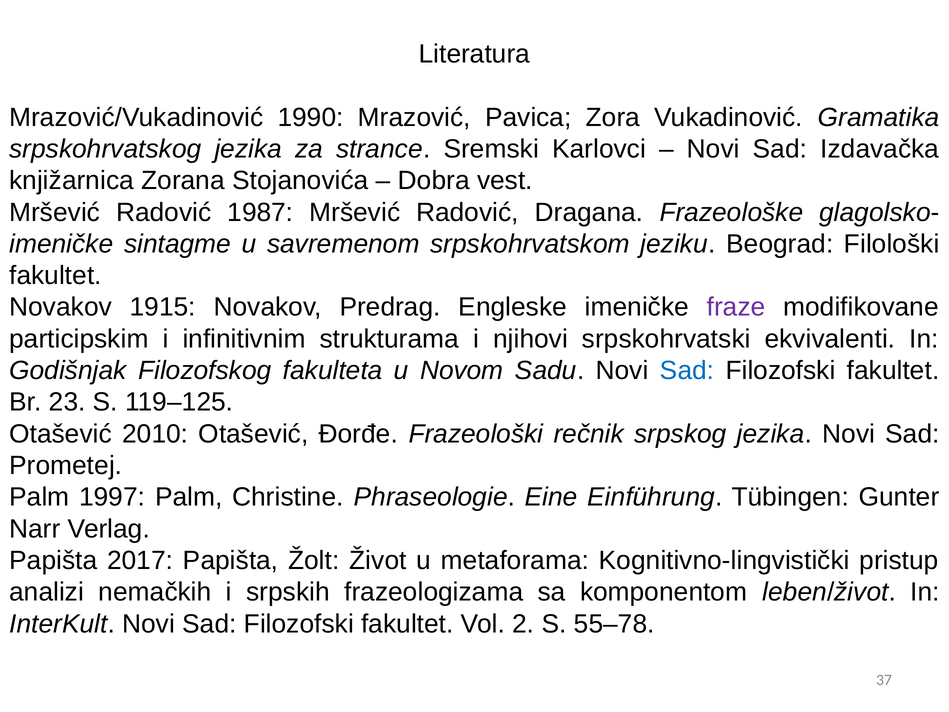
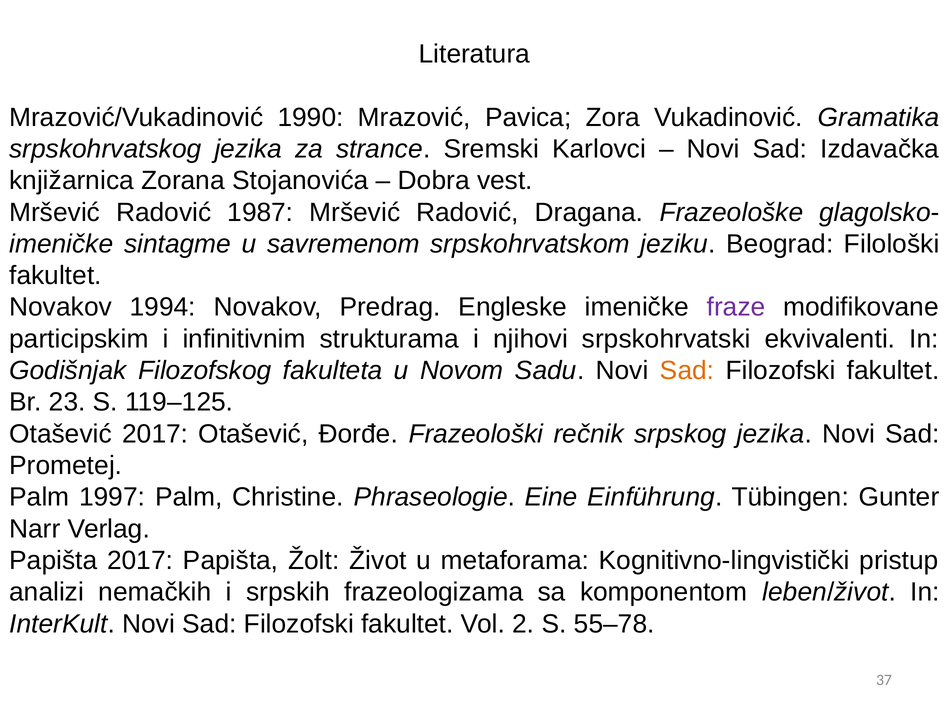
1915: 1915 -> 1994 (163, 307)
Sad colour: blue -> orange (687, 370)
Otašević 2010: 2010 -> 2017 (155, 434)
